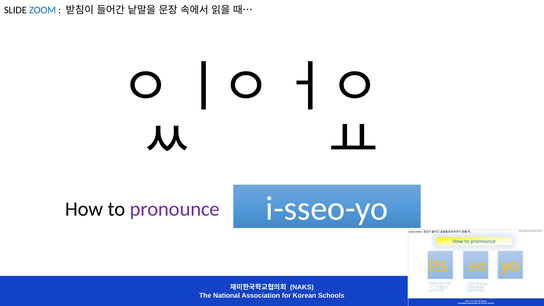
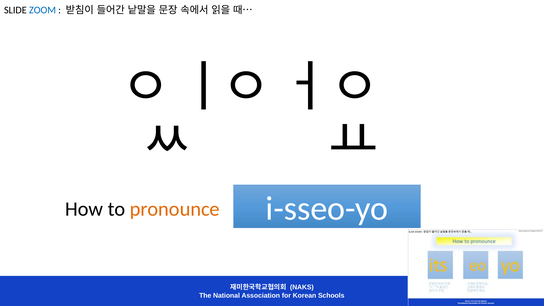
pronounce colour: purple -> orange (175, 209)
